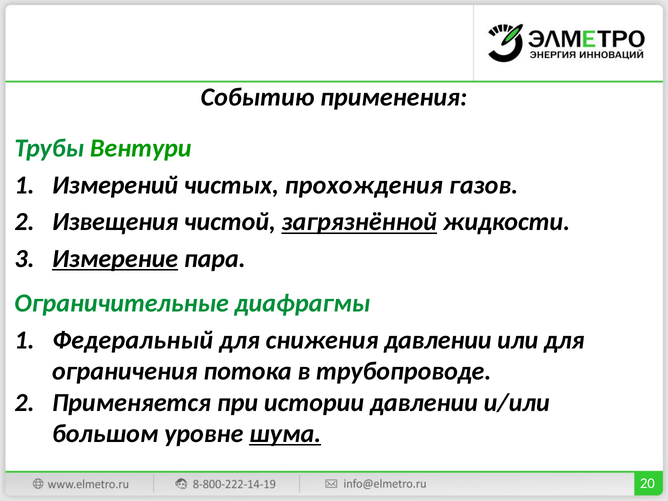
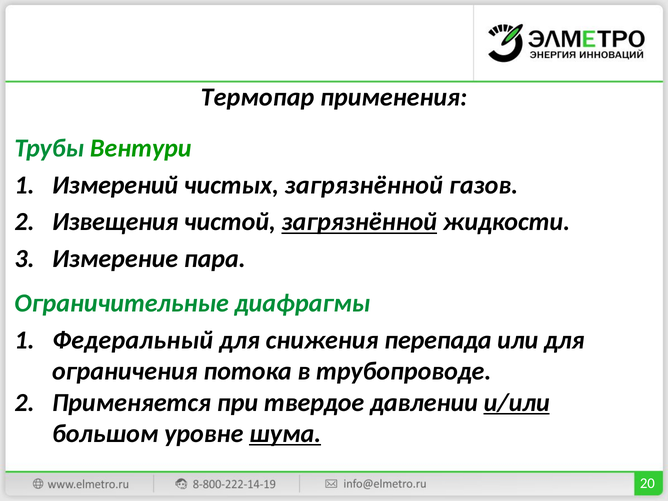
Событию: Событию -> Термопар (257, 97)
чистых прохождения: прохождения -> загрязнённой (364, 185)
Измерение underline: present -> none (115, 259)
снижения давлении: давлении -> перепада (438, 340)
истории: истории -> твердое (314, 402)
и/или underline: none -> present (517, 402)
